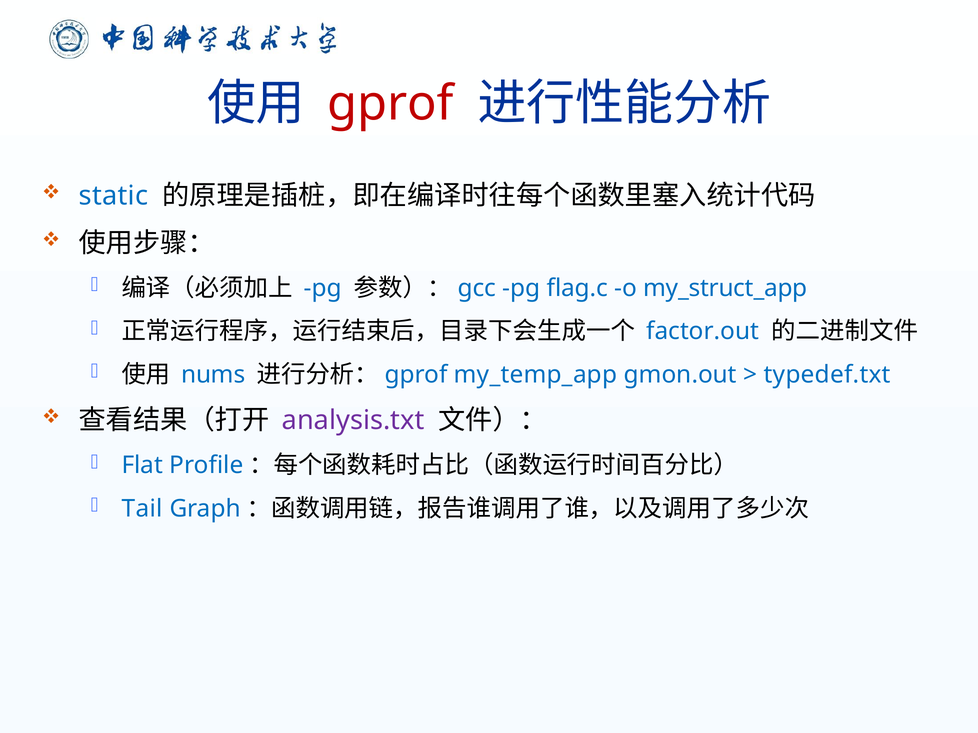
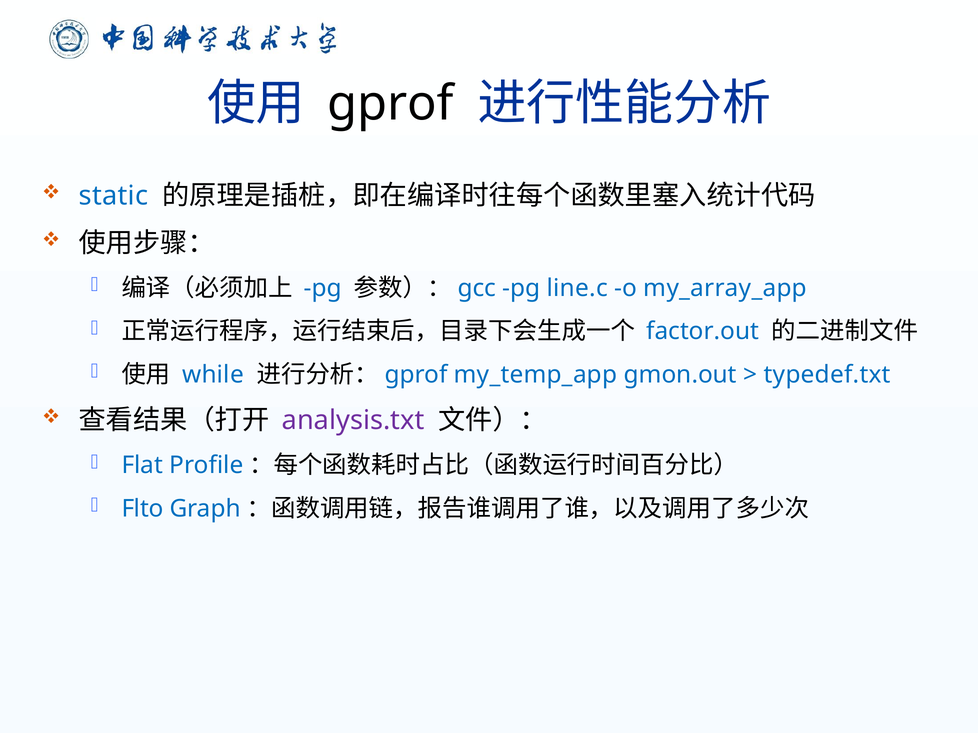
gprof colour: red -> black (390, 104)
flag.c: flag.c -> line.c (577, 288)
my_struct_app: my_struct_app -> my_array_app (725, 288)
nums: nums -> while (213, 375)
Tail: Tail -> Flto (142, 509)
